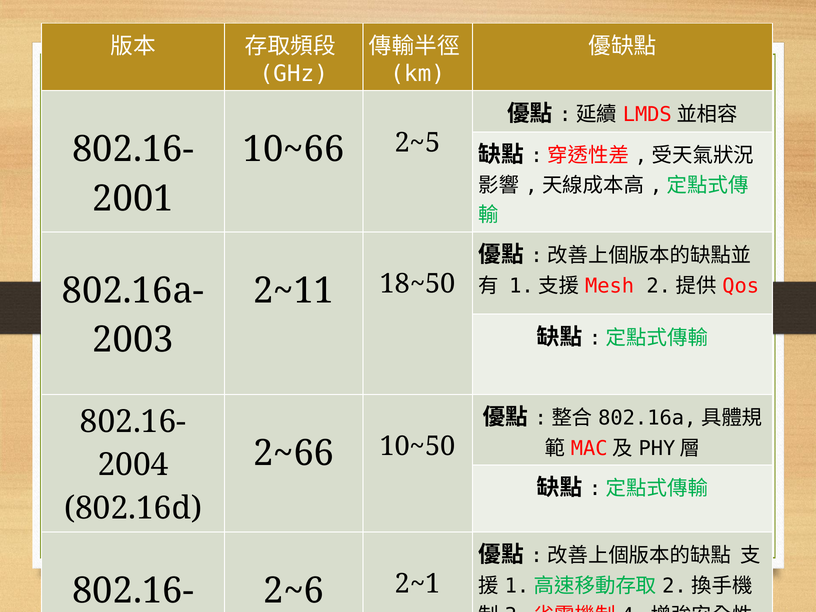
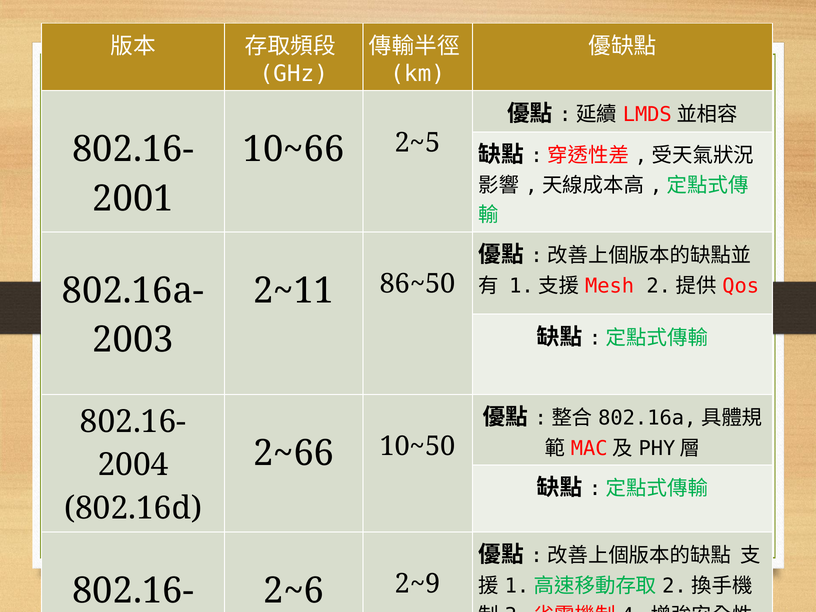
18~50: 18~50 -> 86~50 (418, 284)
2~1: 2~1 -> 2~9 (418, 584)
